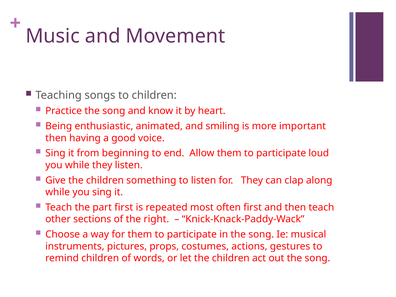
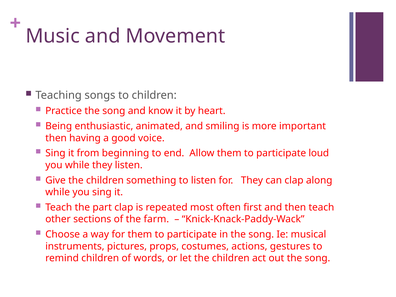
part first: first -> clap (124, 207)
right: right -> farm (156, 219)
